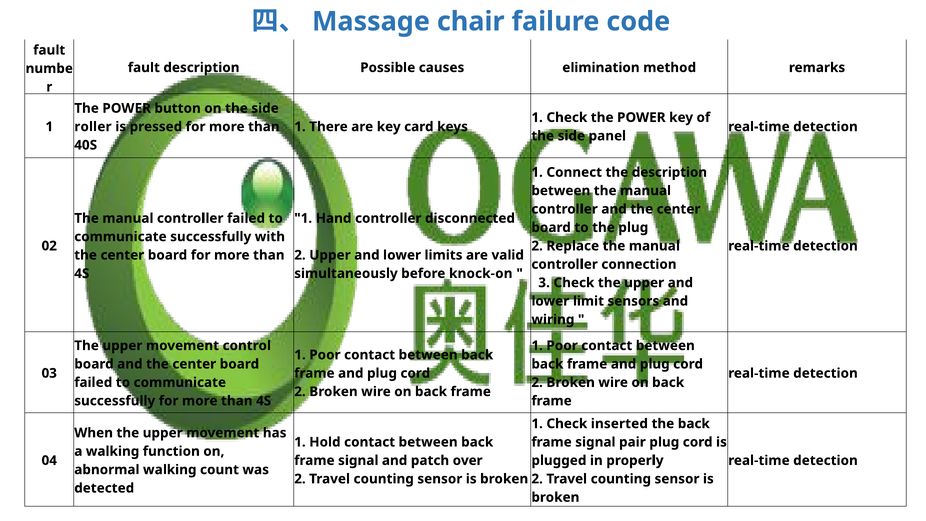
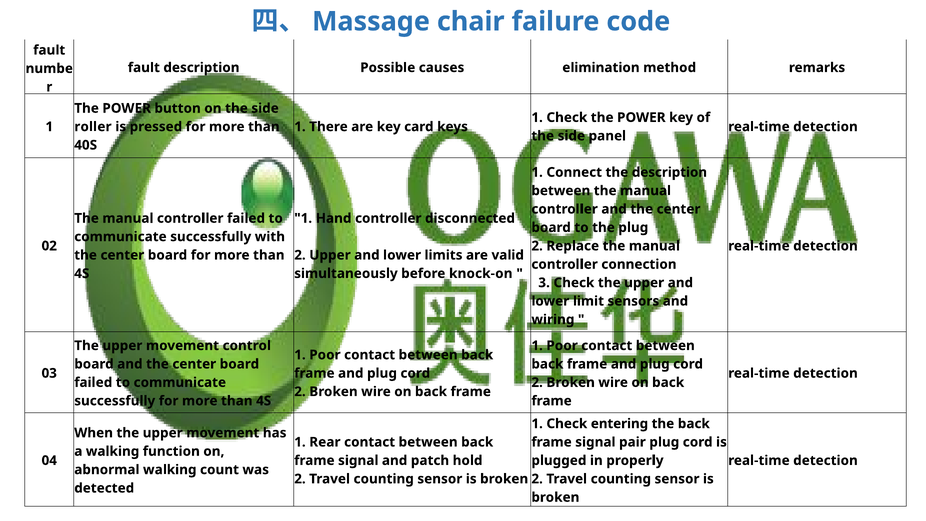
inserted: inserted -> entering (619, 424)
Hold: Hold -> Rear (325, 442)
over: over -> hold (468, 460)
